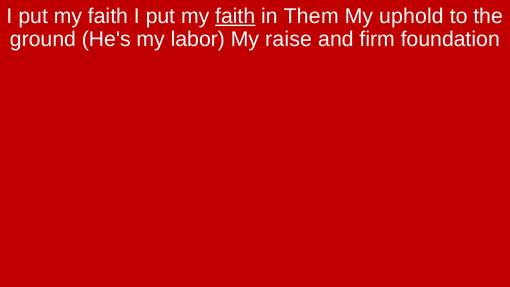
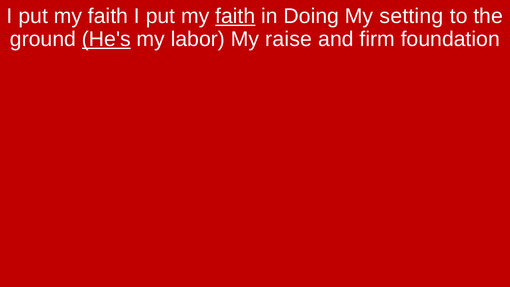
Them: Them -> Doing (311, 16)
uphold: uphold -> setting (411, 16)
He's underline: none -> present (106, 39)
